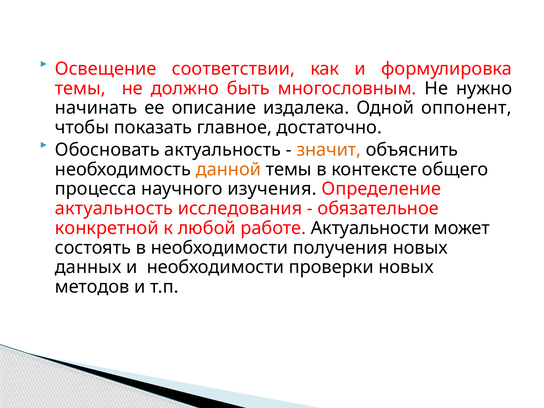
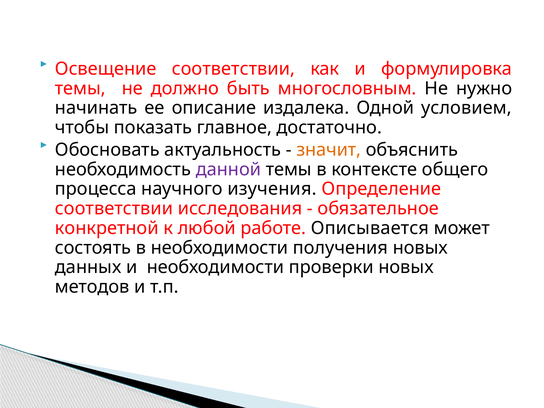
оппонент: оппонент -> условием (466, 108)
данной colour: orange -> purple (228, 169)
актуальность: актуальность -> соответствии (114, 209)
Актуальности: Актуальности -> Описывается (370, 228)
